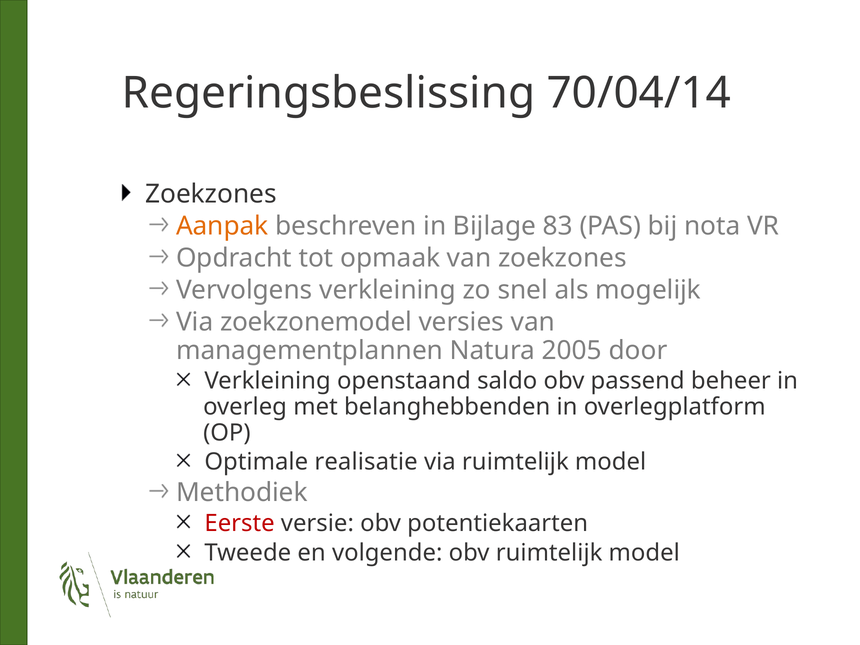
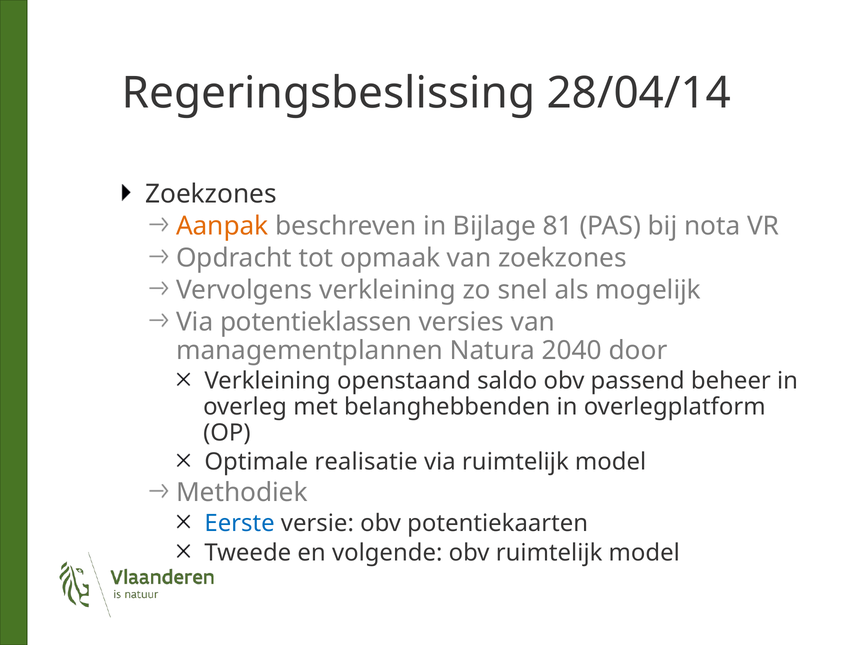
70/04/14: 70/04/14 -> 28/04/14 (639, 93)
83: 83 -> 81 (558, 226)
zoekzonemodel: zoekzonemodel -> potentieklassen (316, 322)
2005: 2005 -> 2040 (572, 350)
Eerste colour: red -> blue (240, 523)
